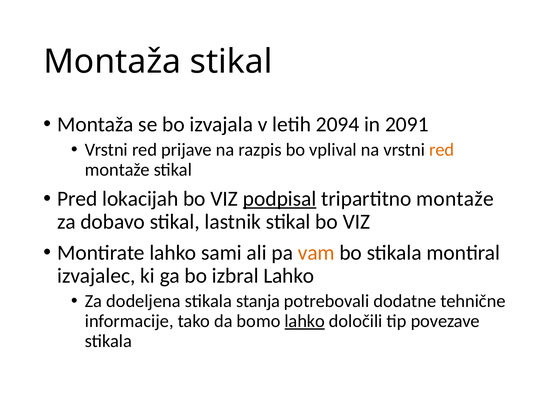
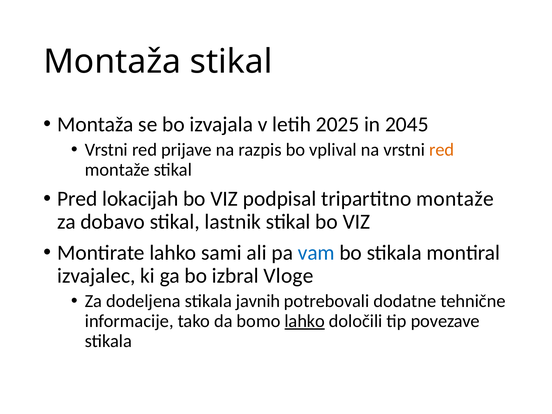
2094: 2094 -> 2025 (338, 124)
2091: 2091 -> 2045 (407, 124)
podpisal underline: present -> none (280, 199)
vam colour: orange -> blue (316, 253)
izbral Lahko: Lahko -> Vloge (289, 276)
stanja: stanja -> javnih (258, 301)
